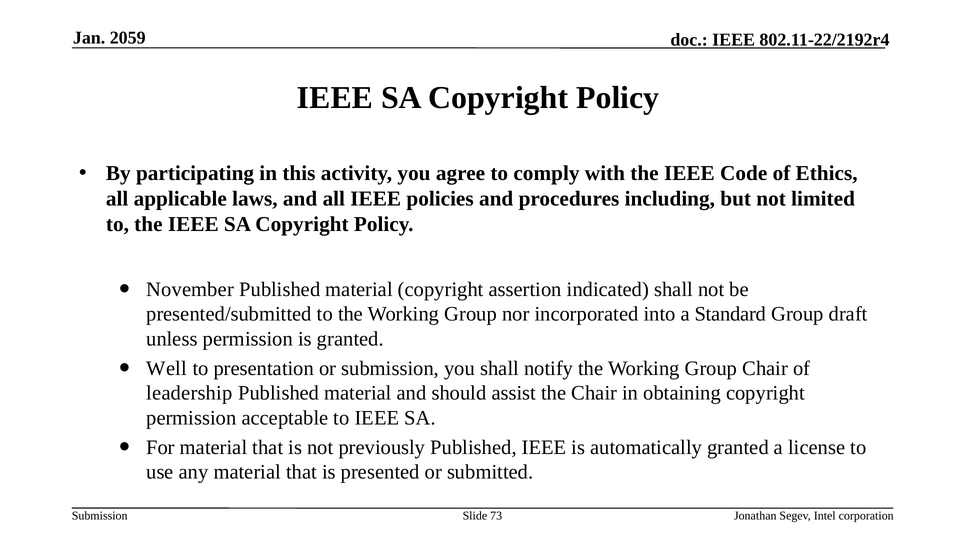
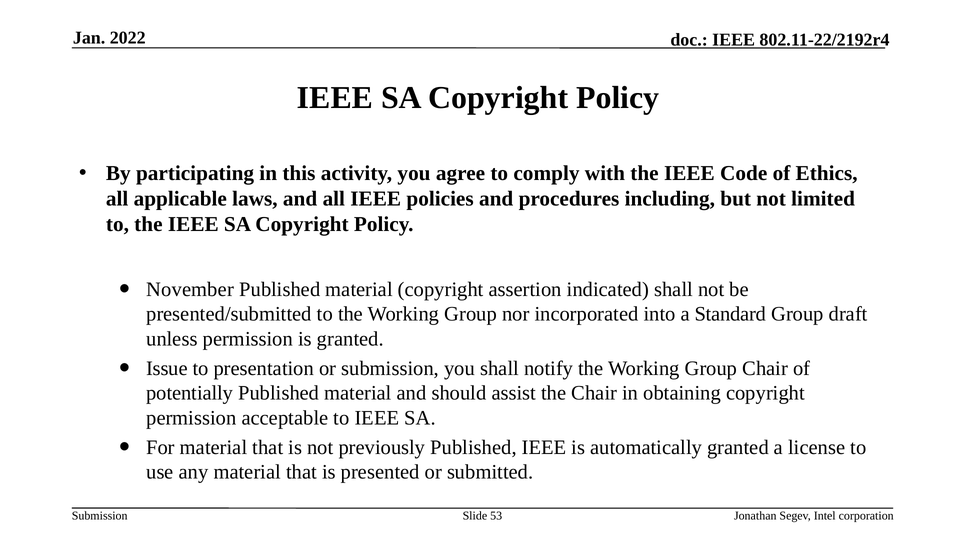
2059: 2059 -> 2022 (128, 38)
Well: Well -> Issue (167, 369)
leadership: leadership -> potentially (190, 393)
73: 73 -> 53 (496, 516)
